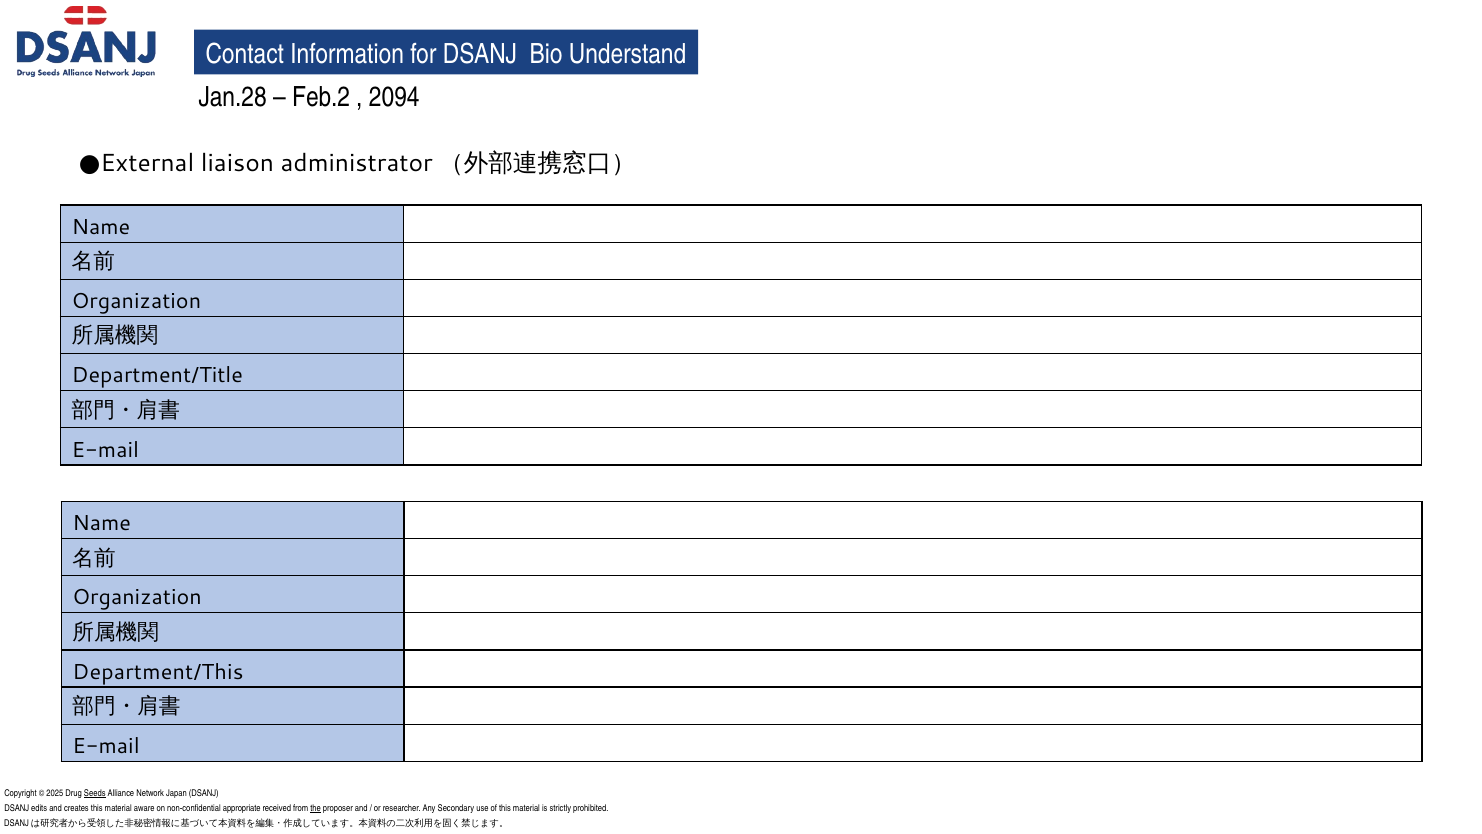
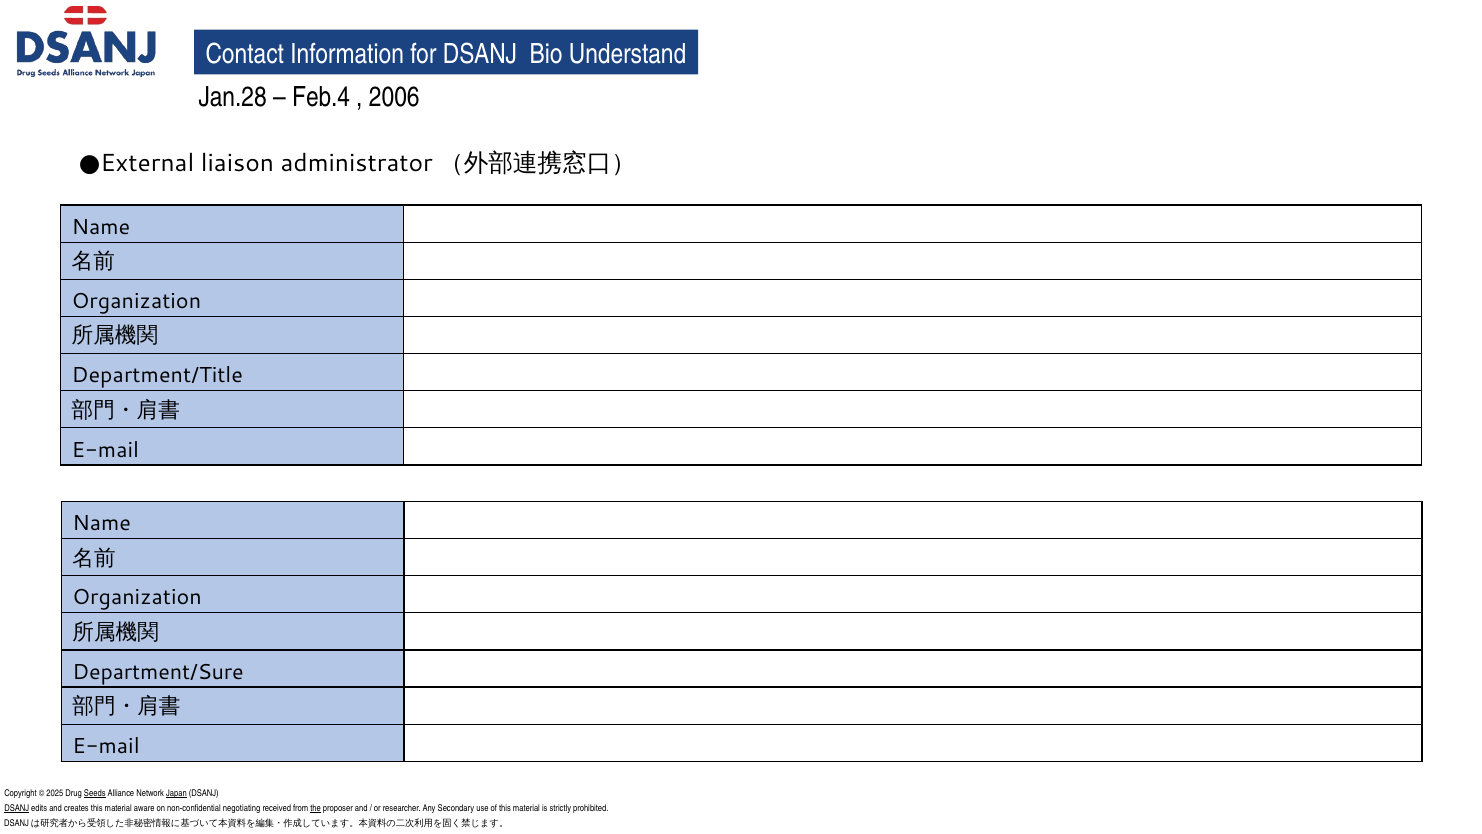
Feb.2: Feb.2 -> Feb.4 (321, 97)
2094: 2094 -> 2006 (394, 97)
Department/This: Department/This -> Department/Sure (158, 672)
Japan underline: none -> present (176, 793)
DSANJ underline: none -> present (17, 808)
appropriate: appropriate -> negotiating (242, 808)
